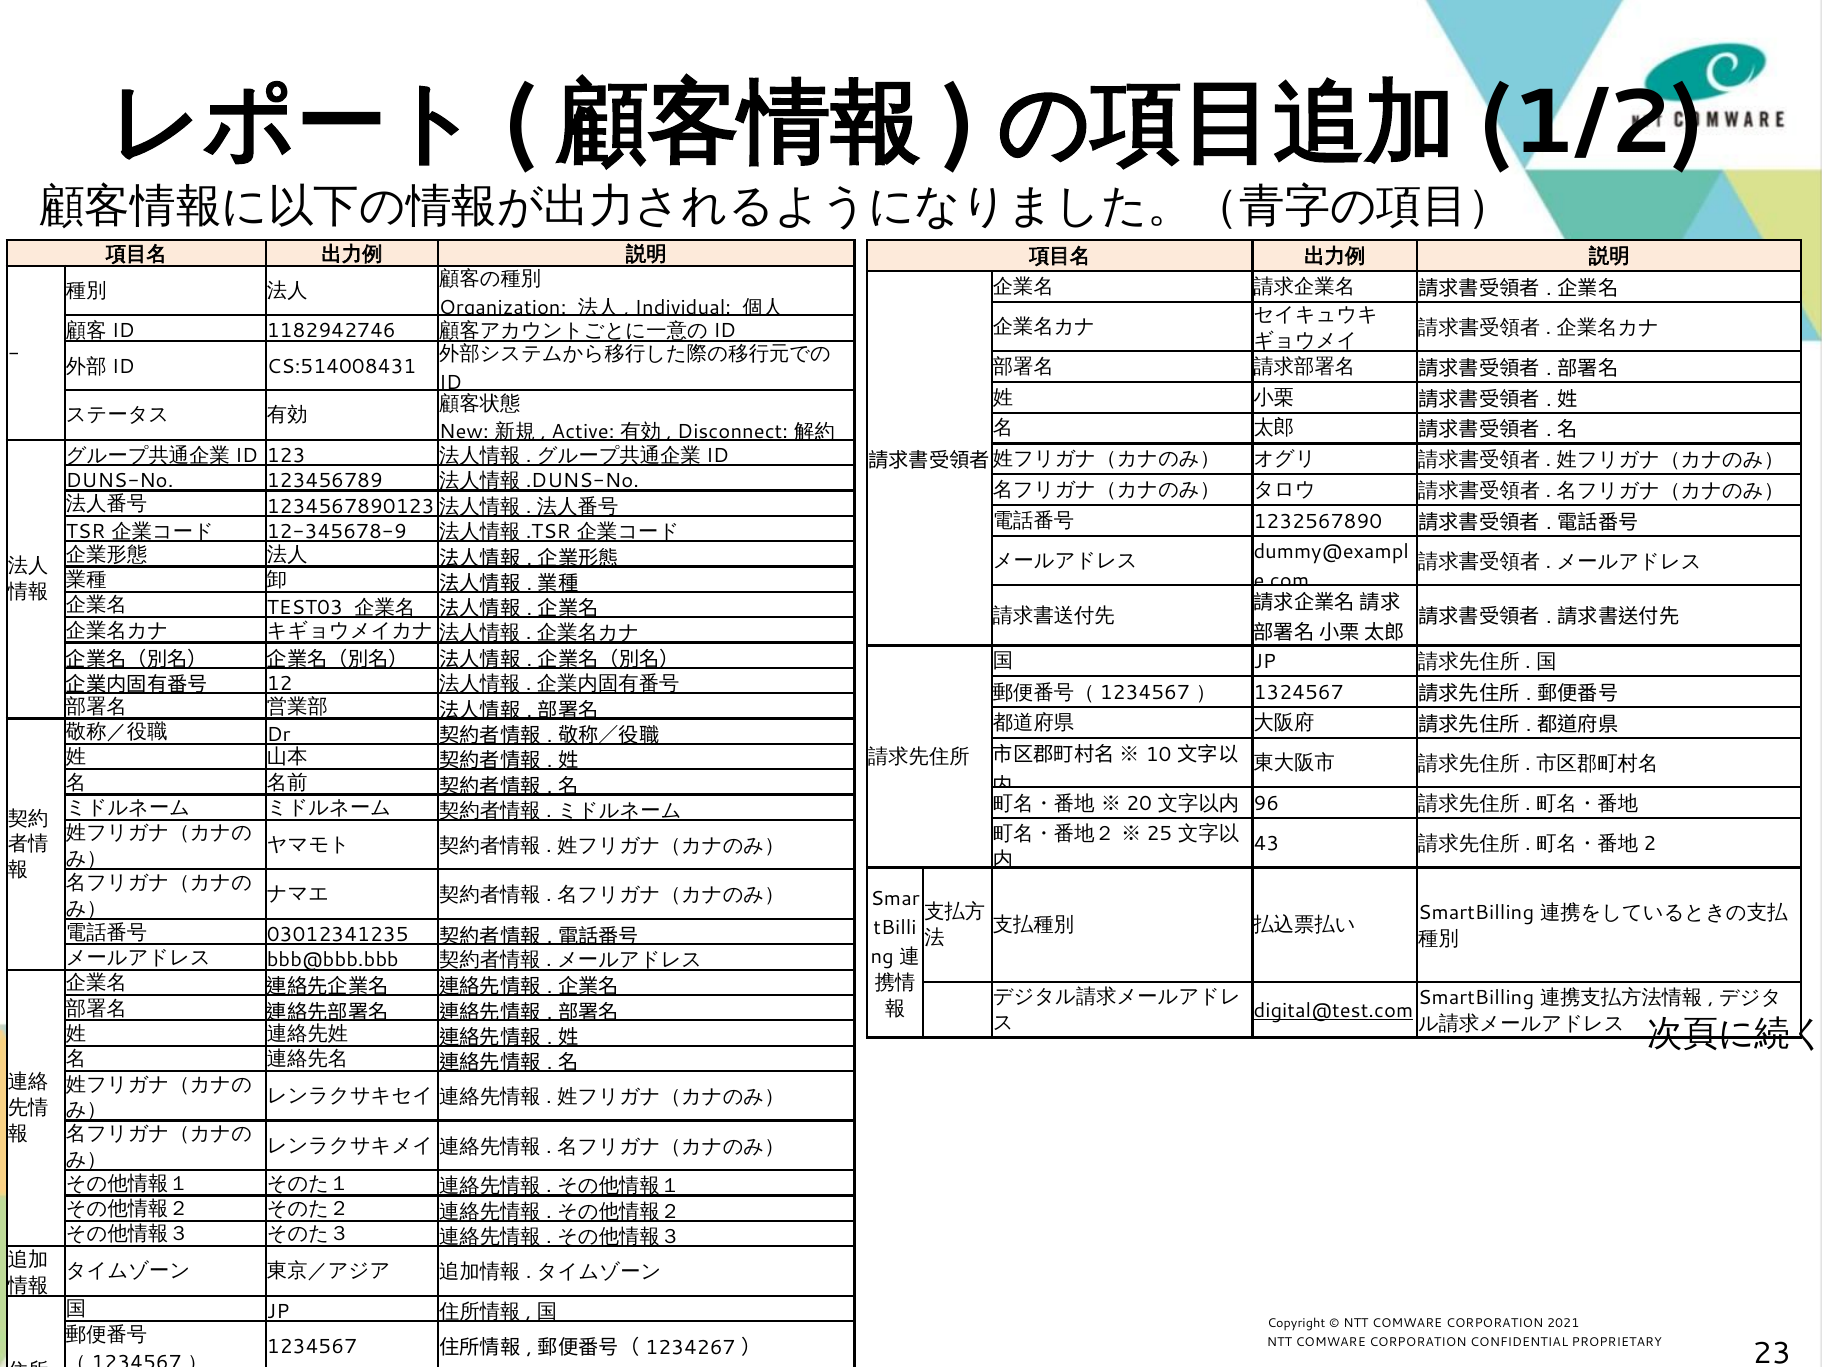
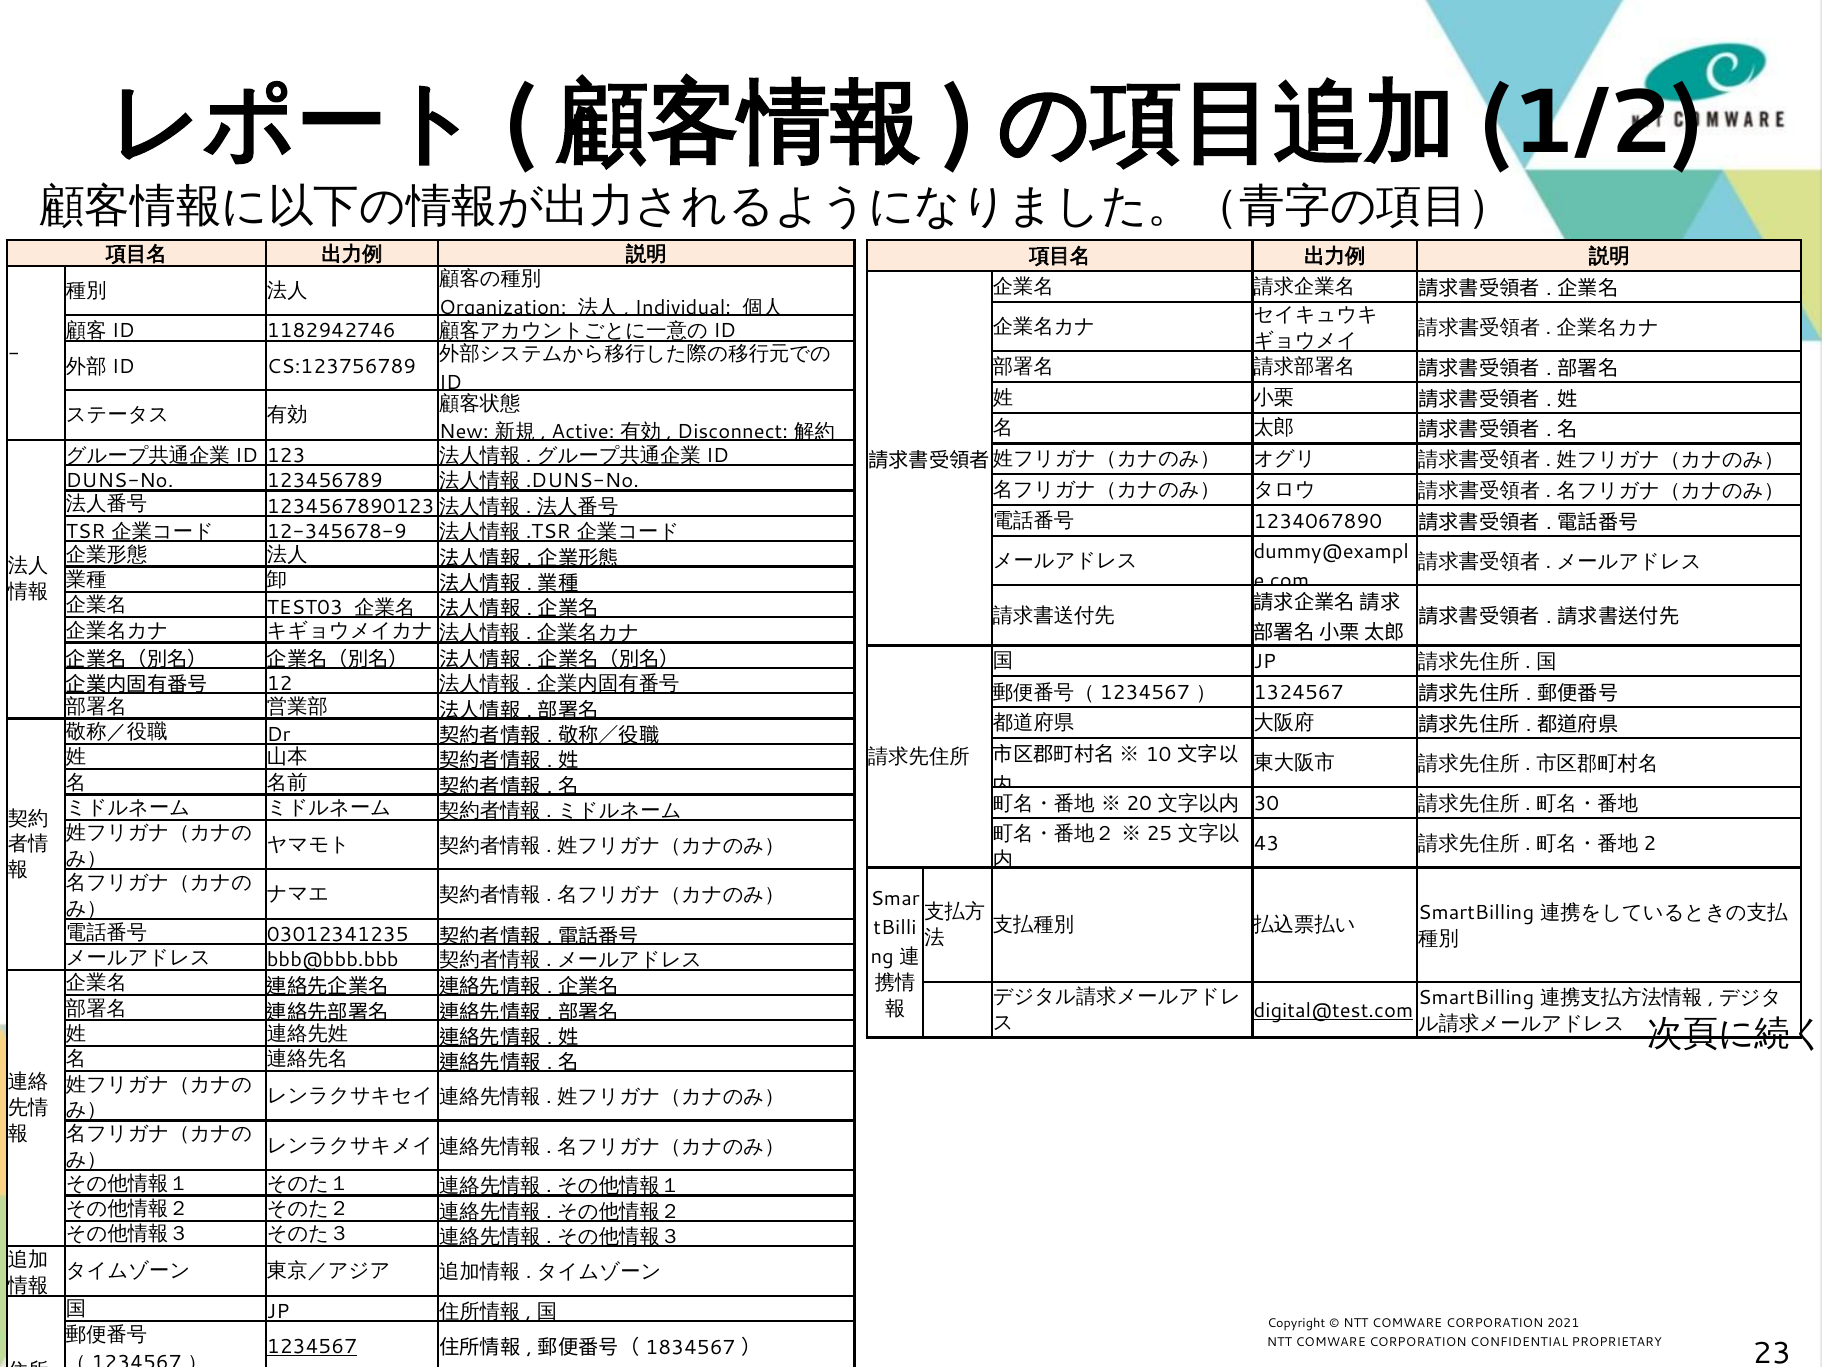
CS:514008431: CS:514008431 -> CS:123756789 (342, 367)
1232567890: 1232567890 -> 1234067890 (1318, 521)
96: 96 -> 30 (1266, 804)
1234567 underline: none -> present (312, 1347)
1234267: 1234267 -> 1834567 (690, 1348)
